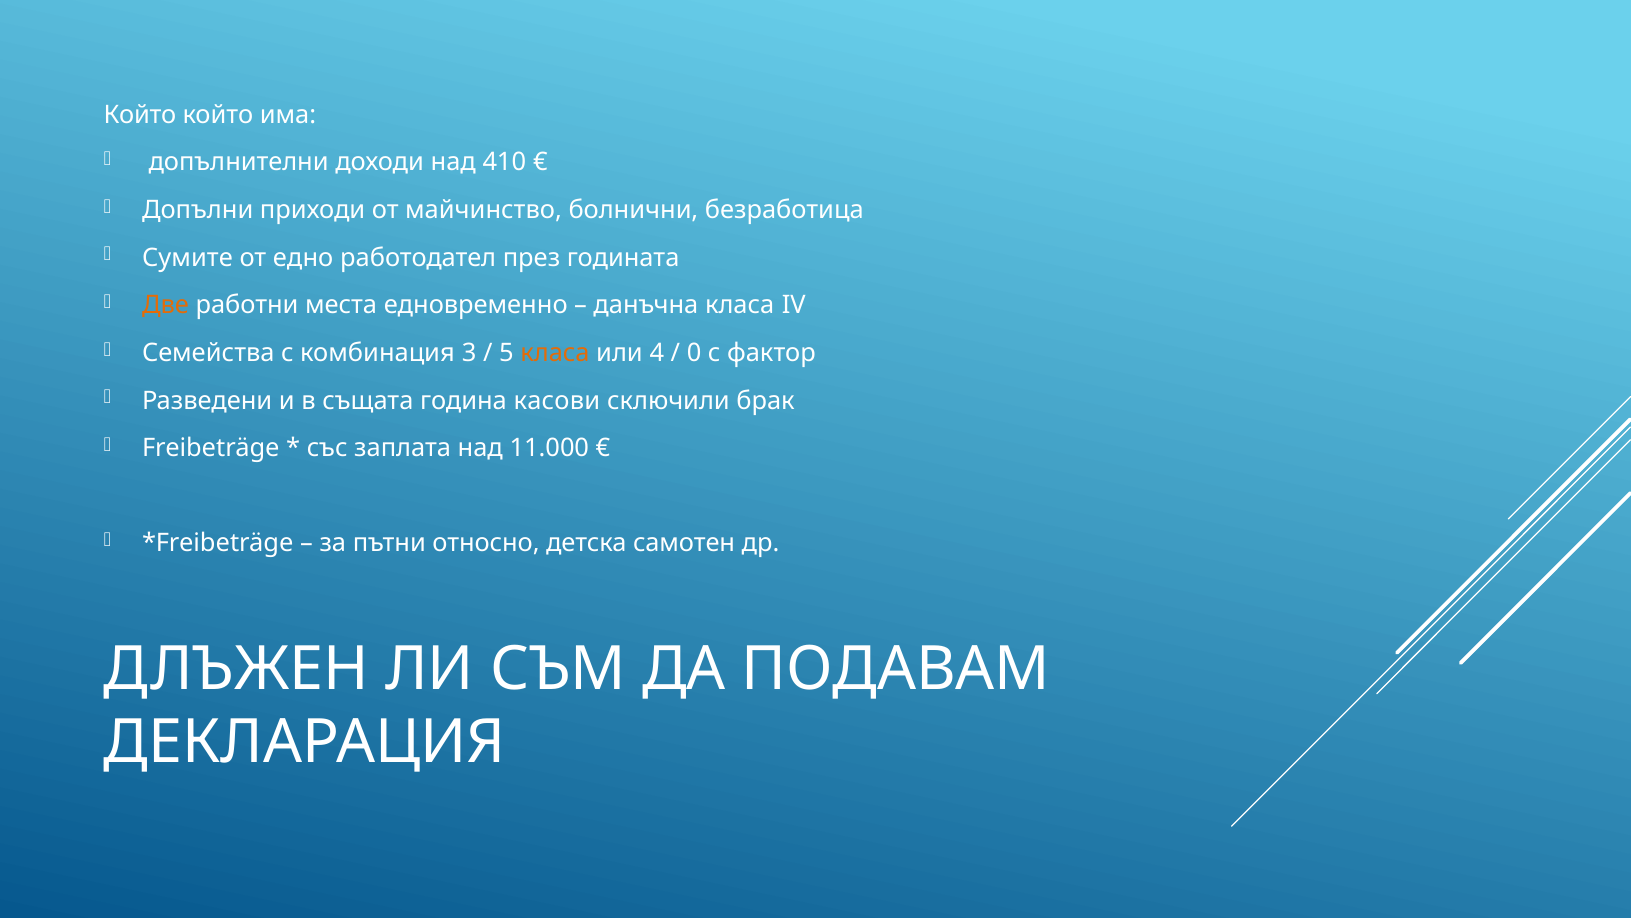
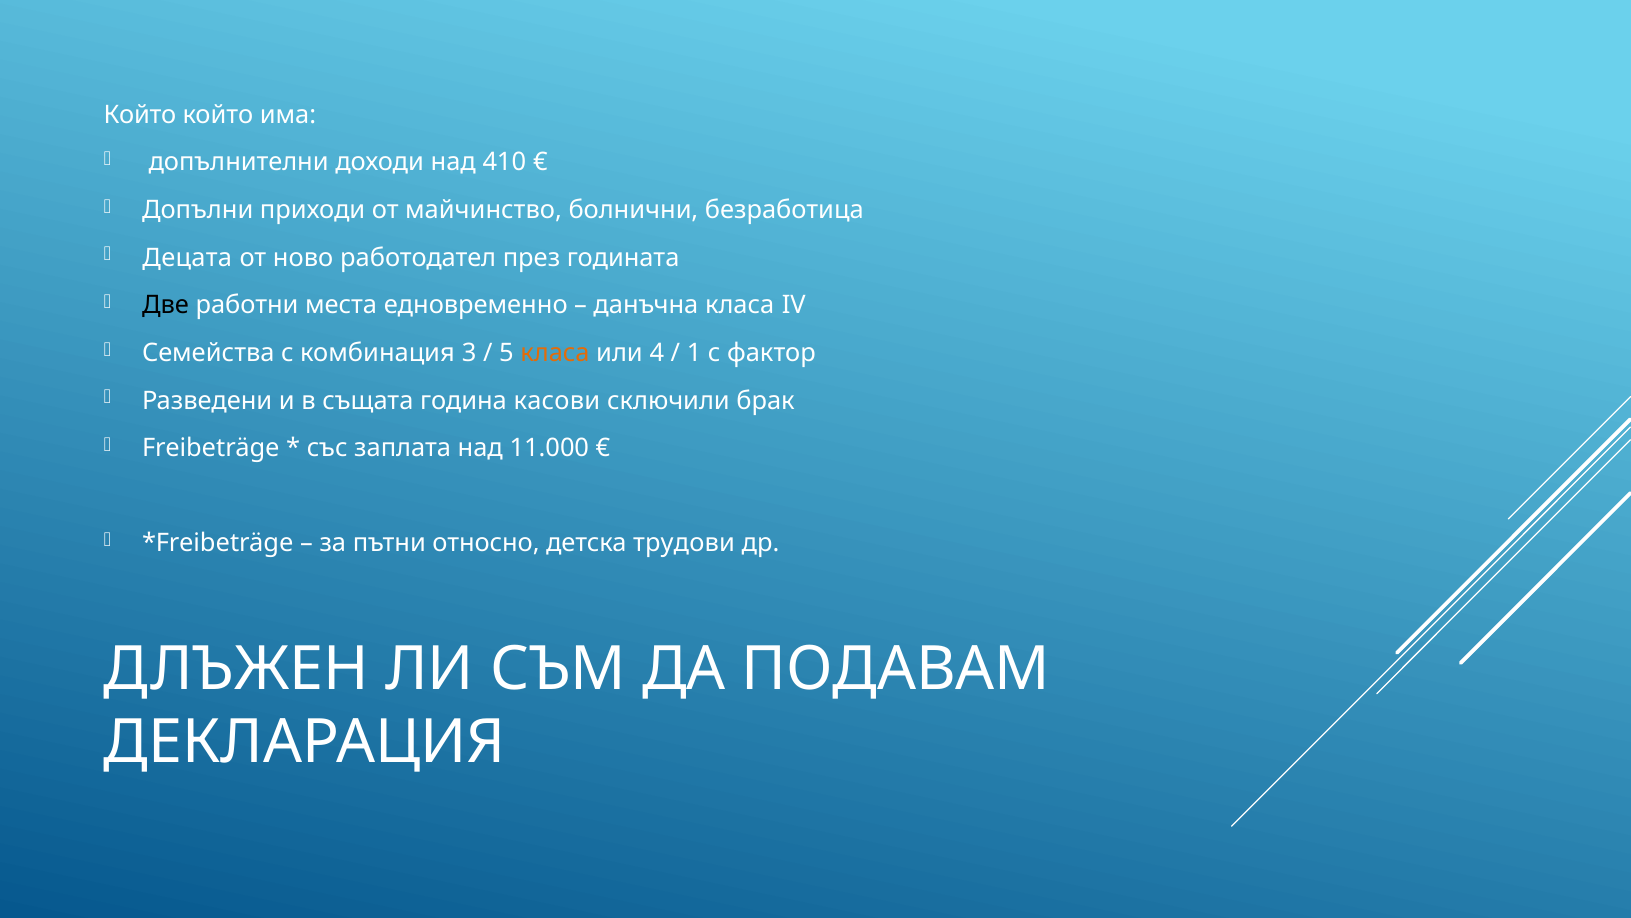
Сумите: Сумите -> Децата (187, 258)
едно: едно -> ново (303, 258)
Две colour: orange -> black (165, 305)
0: 0 -> 1 (694, 353)
самотен: самотен -> трудови (684, 543)
